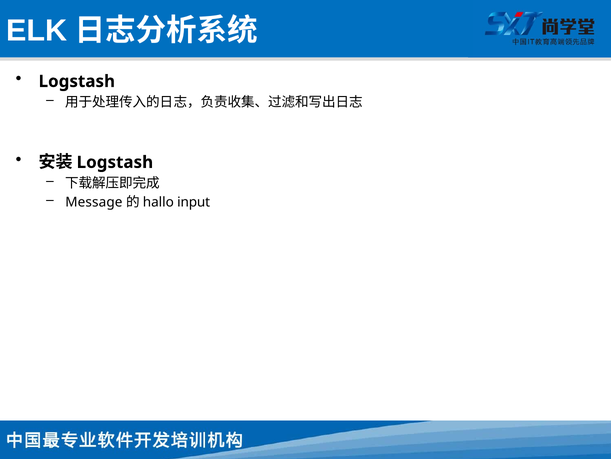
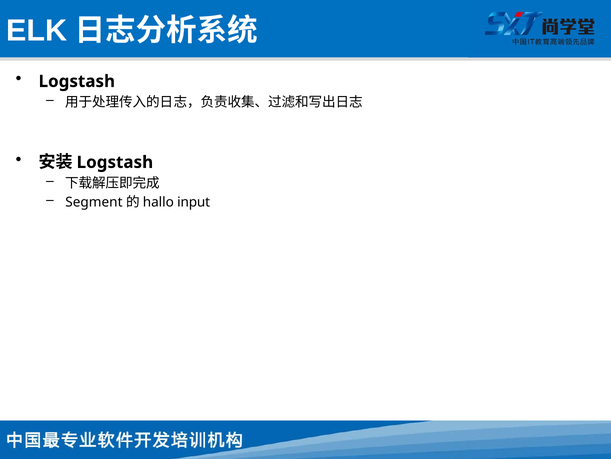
Message: Message -> Segment (94, 202)
